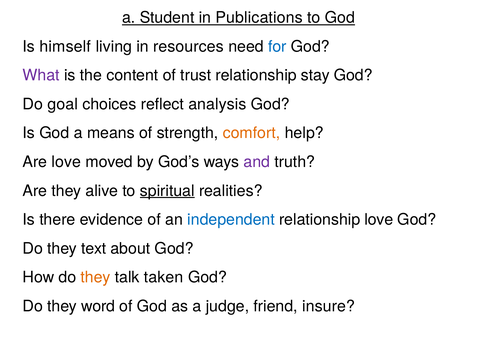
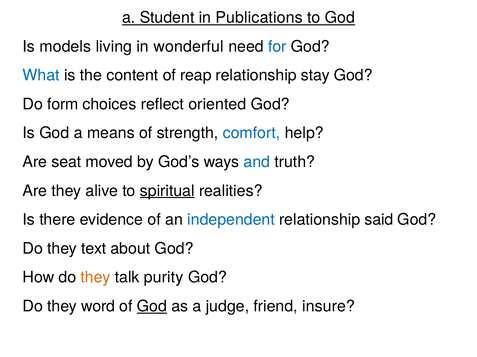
himself: himself -> models (65, 47)
resources: resources -> wonderful (188, 47)
What colour: purple -> blue (41, 75)
trust: trust -> reap (196, 75)
goal: goal -> form (63, 104)
analysis: analysis -> oriented (217, 104)
comfort colour: orange -> blue (252, 133)
Are love: love -> seat (66, 162)
and colour: purple -> blue (257, 162)
relationship love: love -> said (379, 220)
taken: taken -> purity (164, 278)
God underline: none -> present (152, 307)
